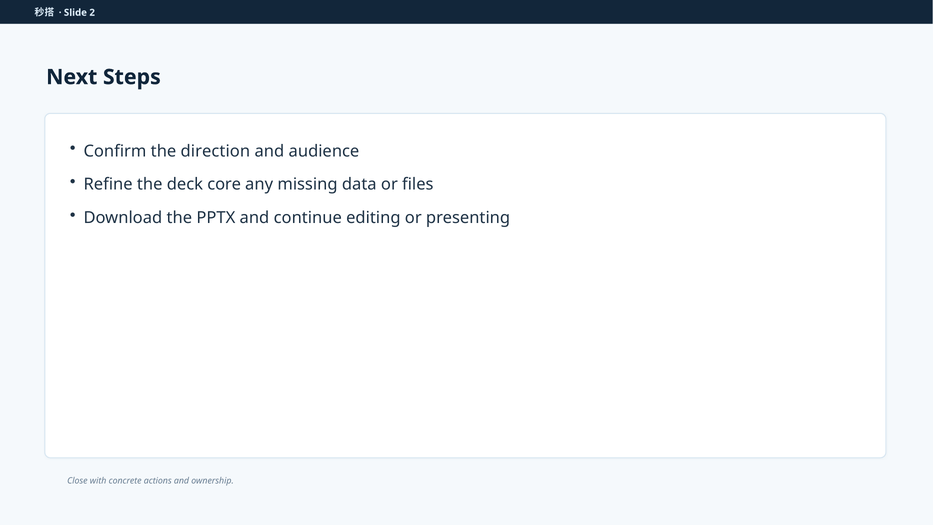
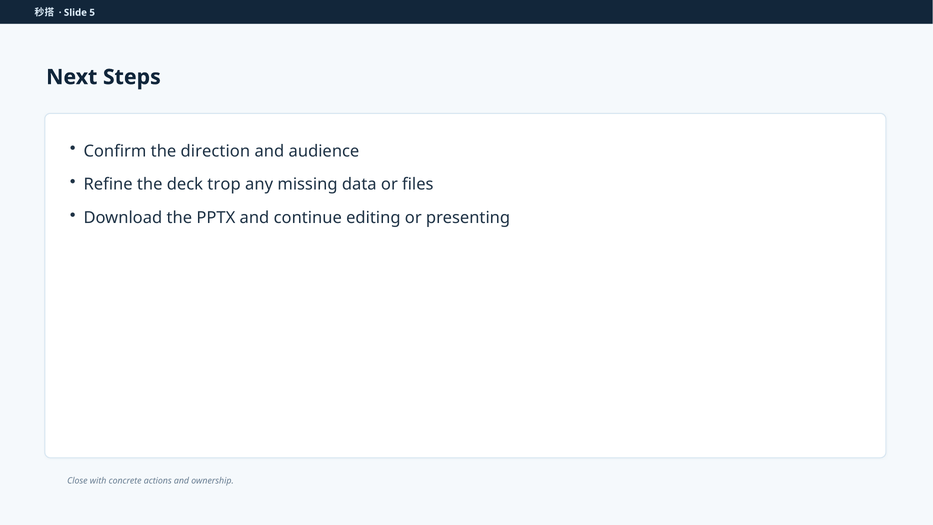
2: 2 -> 5 (92, 13)
core: core -> trop (224, 184)
